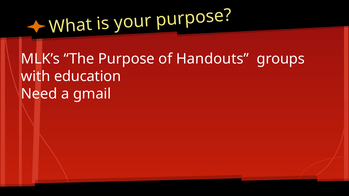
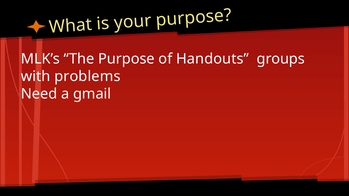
education: education -> problems (87, 76)
